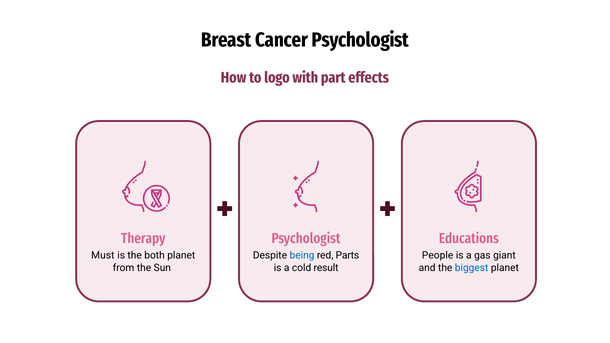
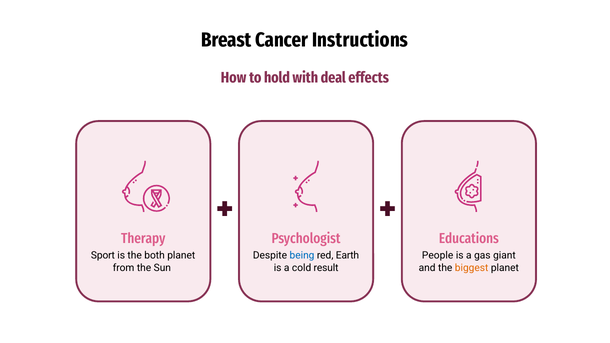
Cancer Psychologist: Psychologist -> Instructions (360, 40)
logo: logo -> hold (277, 78)
part: part -> deal (333, 78)
Must: Must -> Sport (103, 256)
Parts: Parts -> Earth (347, 256)
biggest colour: blue -> orange (472, 268)
